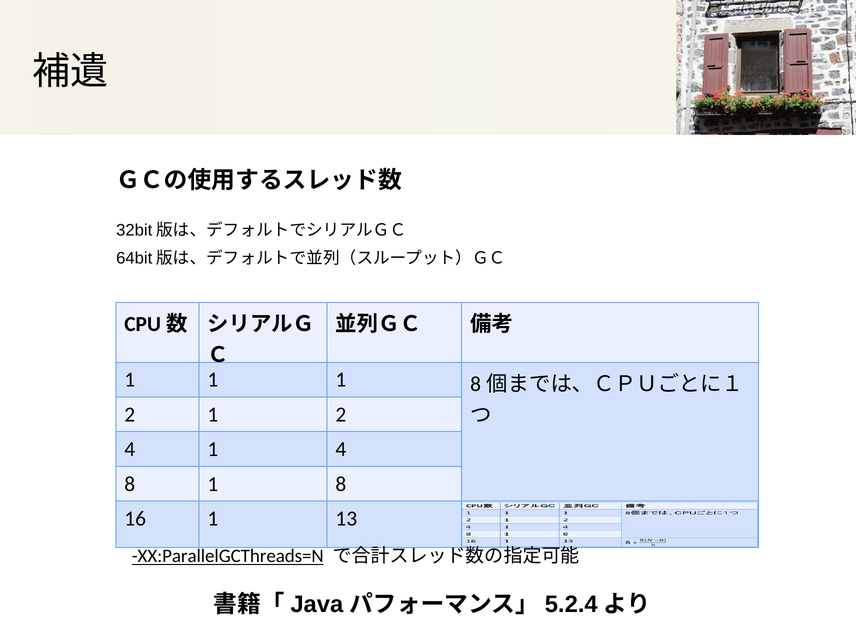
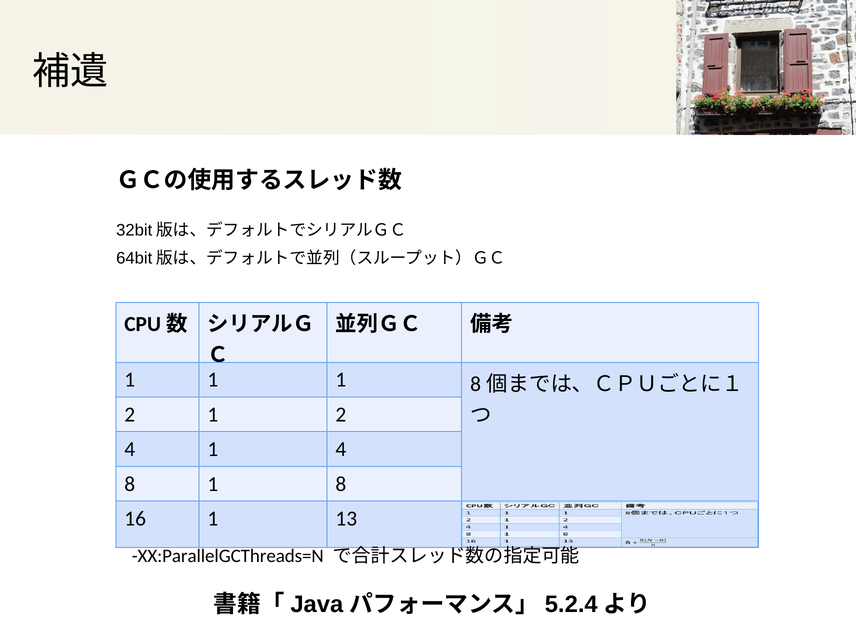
XX:ParallelGCThreads=N underline: present -> none (228, 556)
